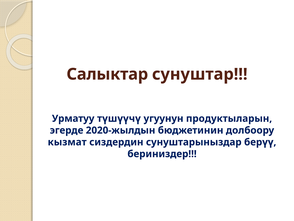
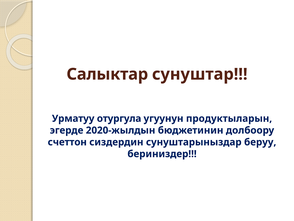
түшүүчү: түшүүчү -> отургула (119, 118)
кызмат: кызмат -> счеттон (67, 142)
берүү: берүү -> беруу (260, 142)
